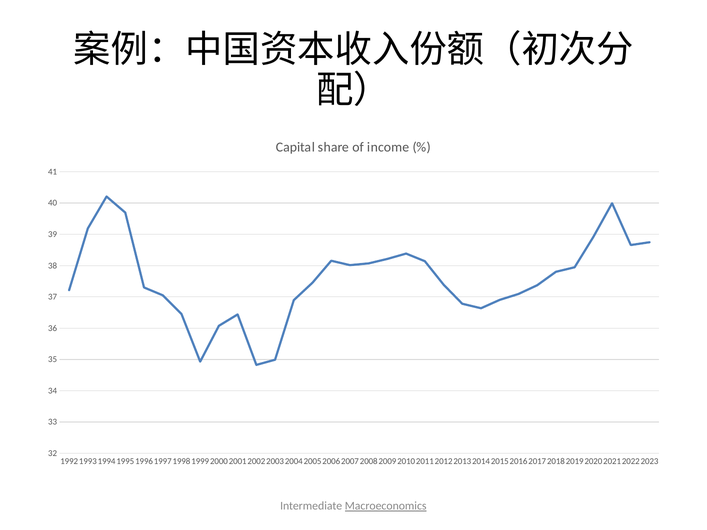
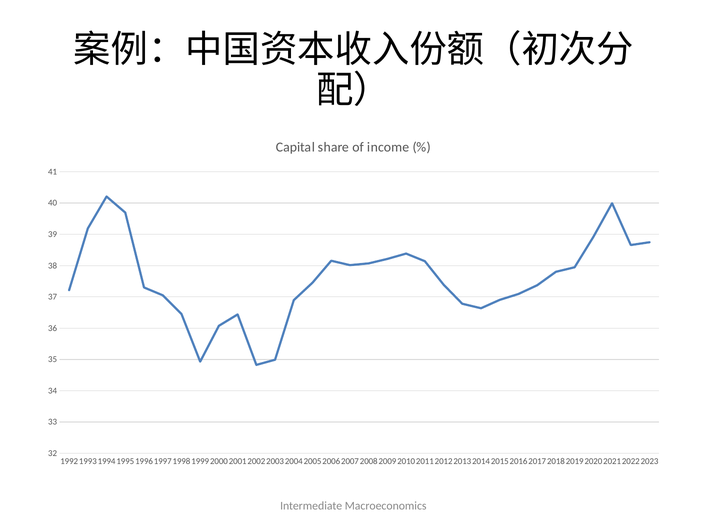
Macroeconomics underline: present -> none (386, 506)
